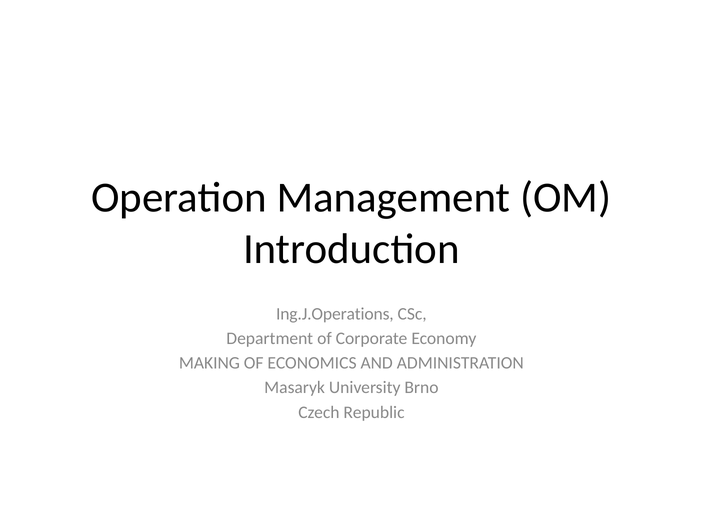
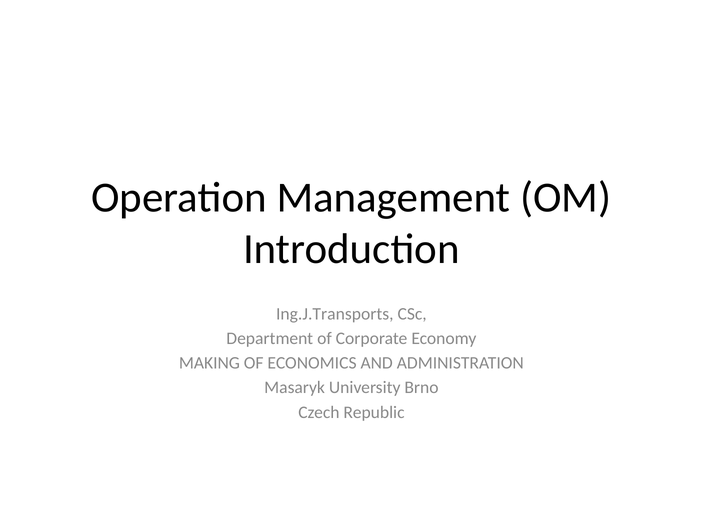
Ing.J.Operations: Ing.J.Operations -> Ing.J.Transports (335, 314)
